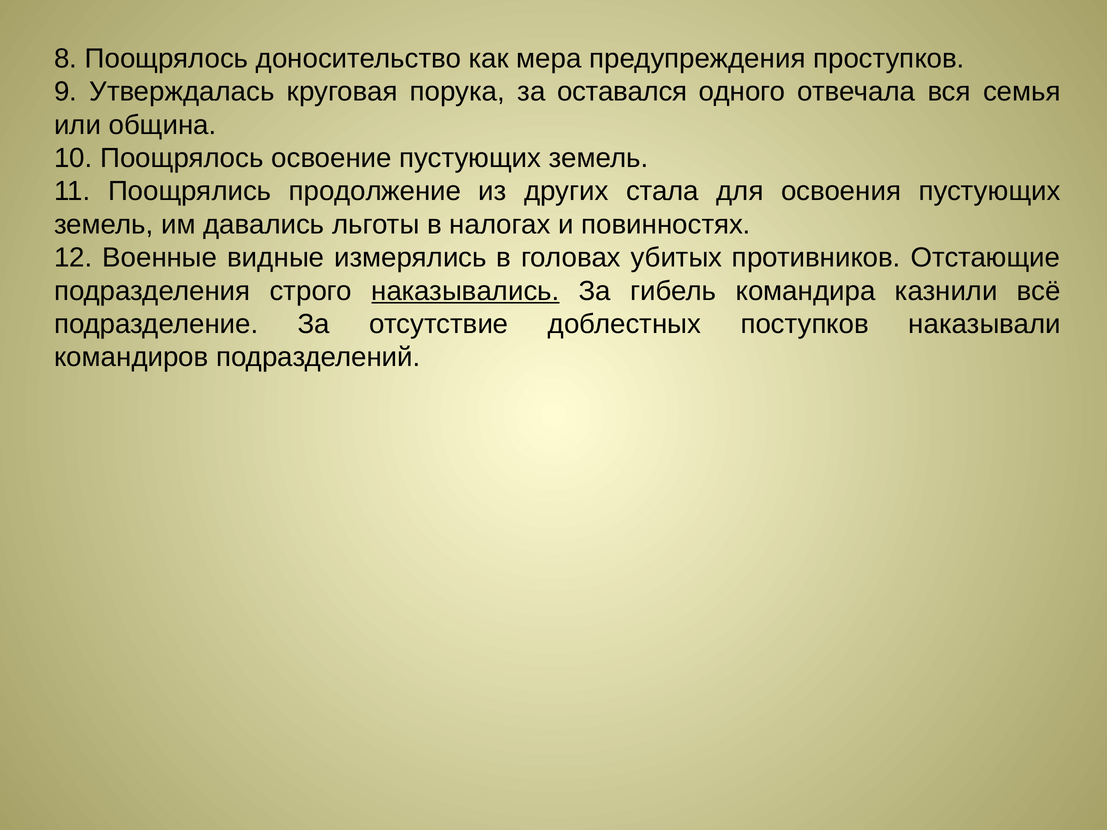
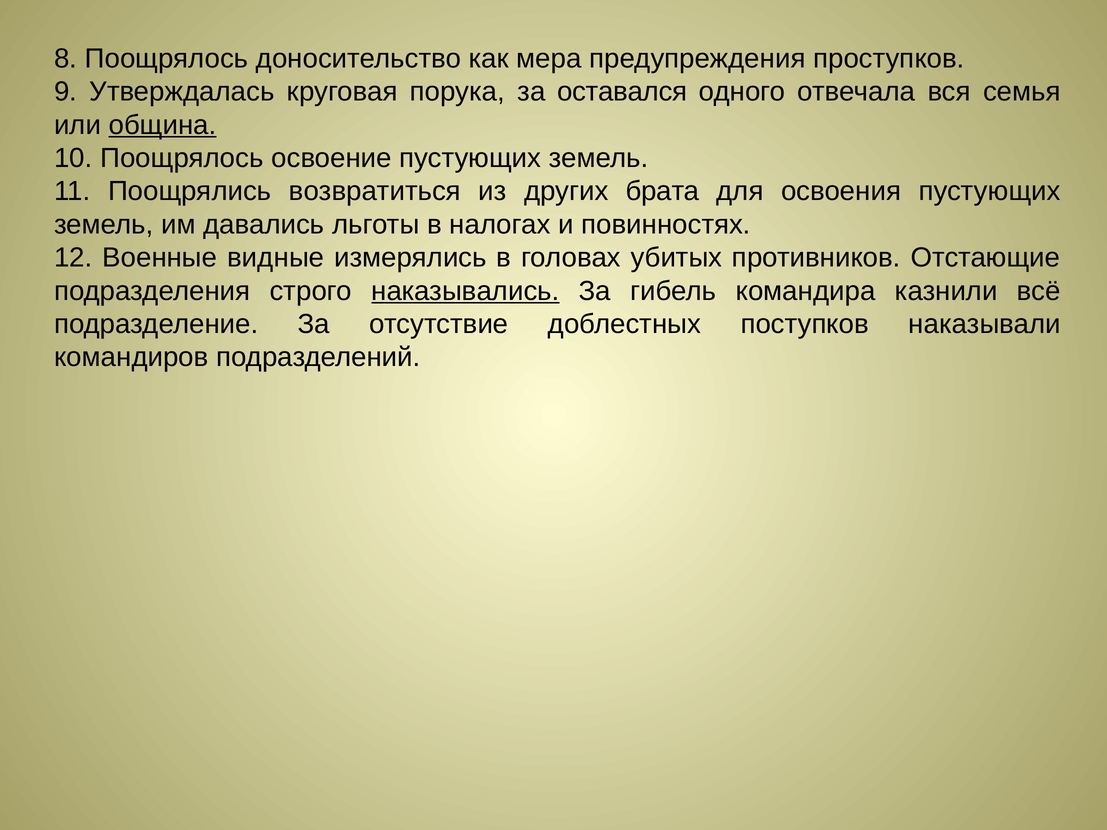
община underline: none -> present (163, 125)
продолжение: продолжение -> возвратиться (375, 191)
стала: стала -> брата (663, 191)
